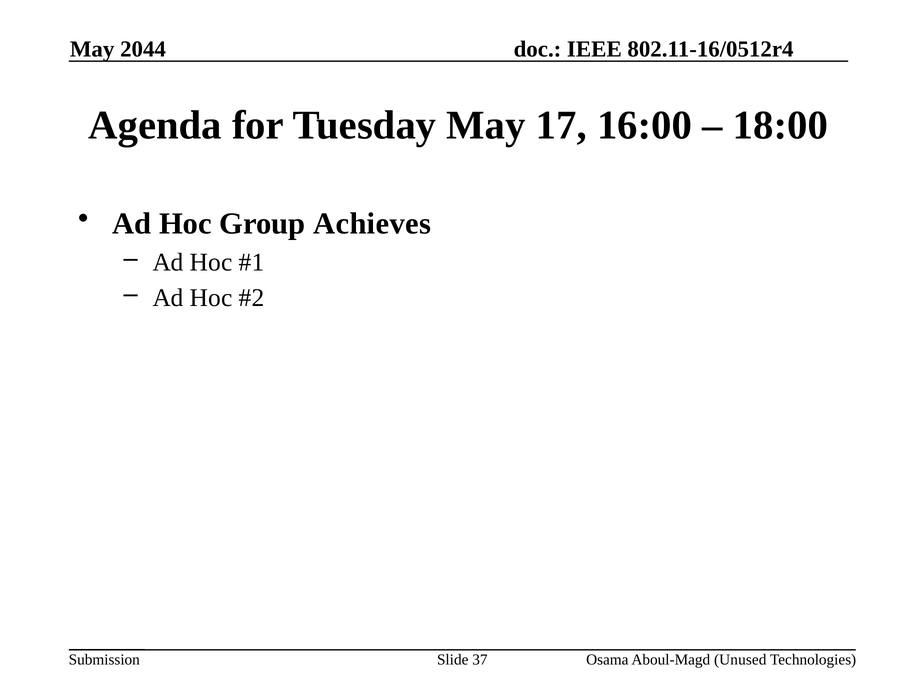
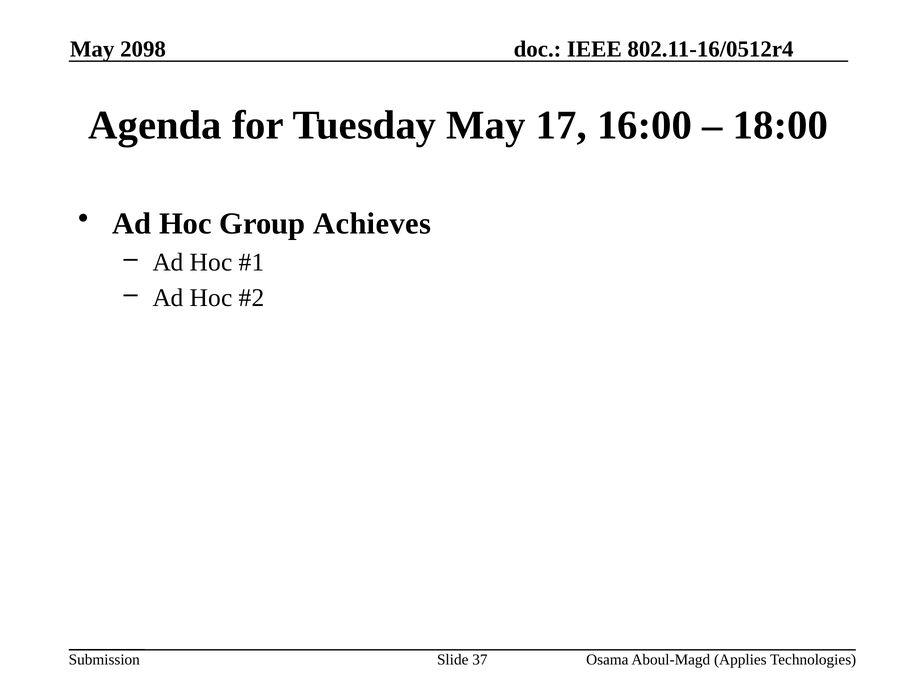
2044: 2044 -> 2098 (143, 49)
Unused: Unused -> Applies (740, 660)
